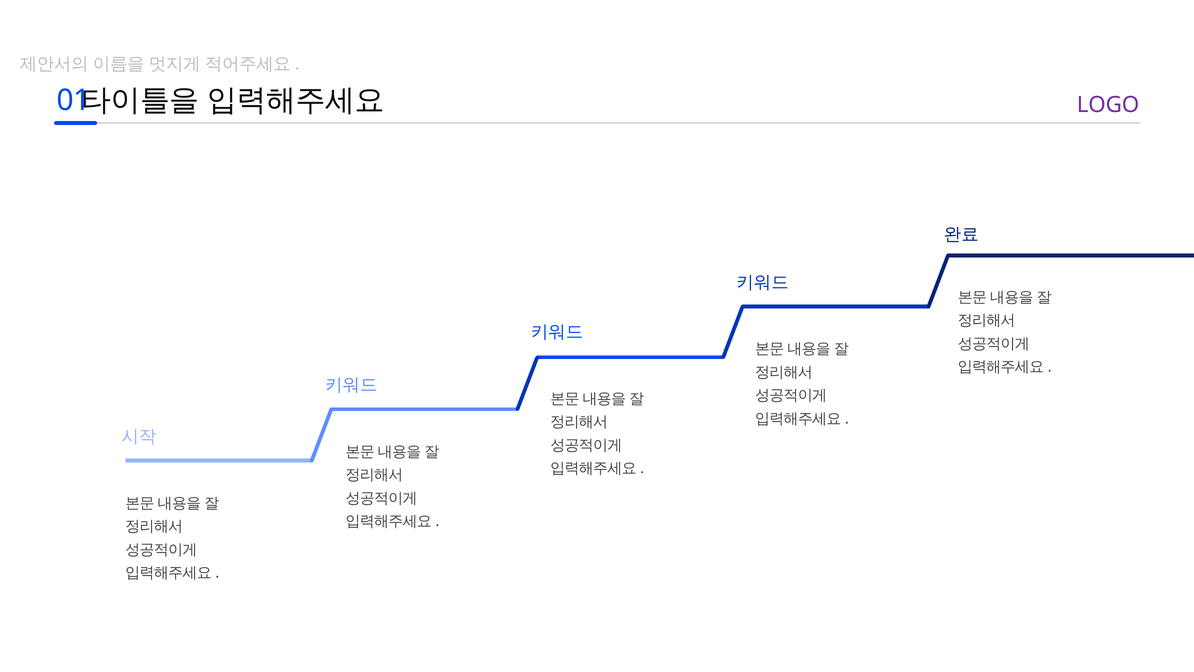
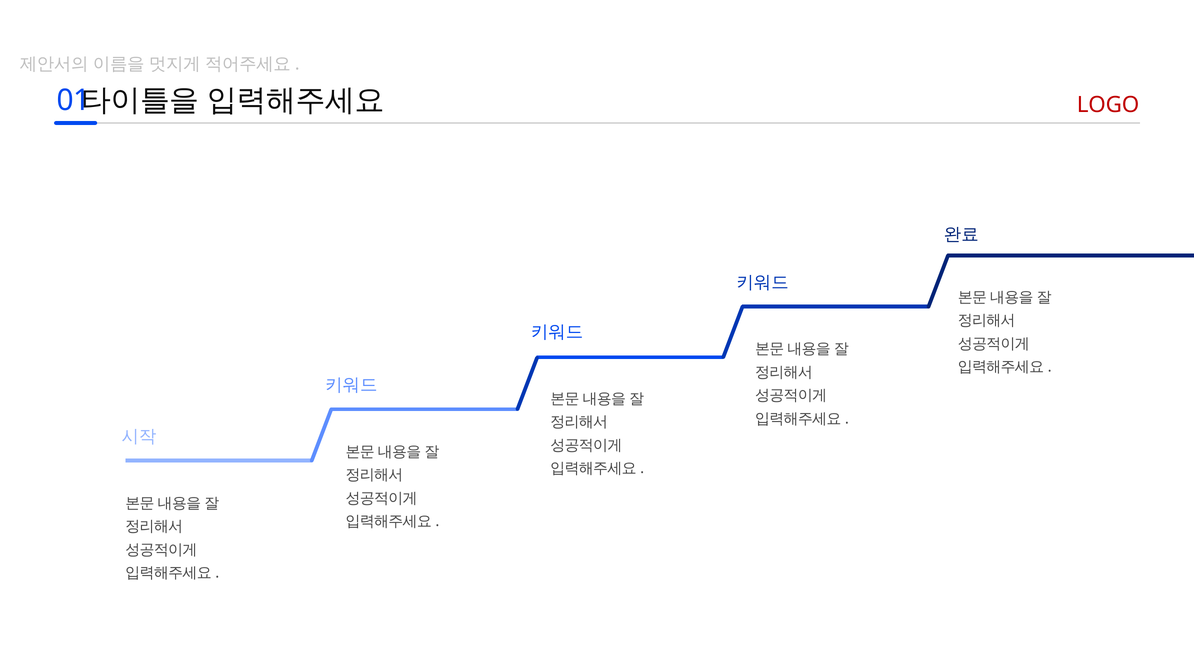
LOGO colour: purple -> red (1108, 105)
